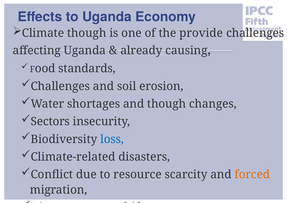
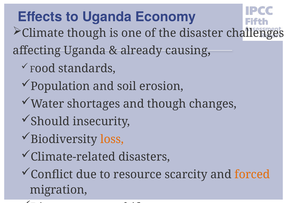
provide: provide -> disaster (201, 33)
Challenges: Challenges -> Population (60, 86)
Sectors: Sectors -> Should (50, 121)
loss colour: blue -> orange (112, 139)
